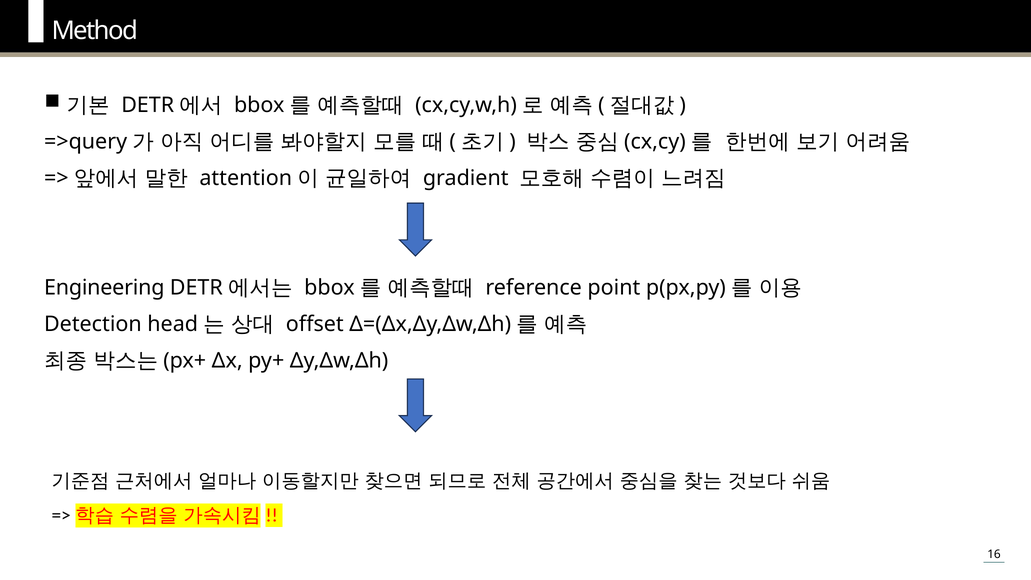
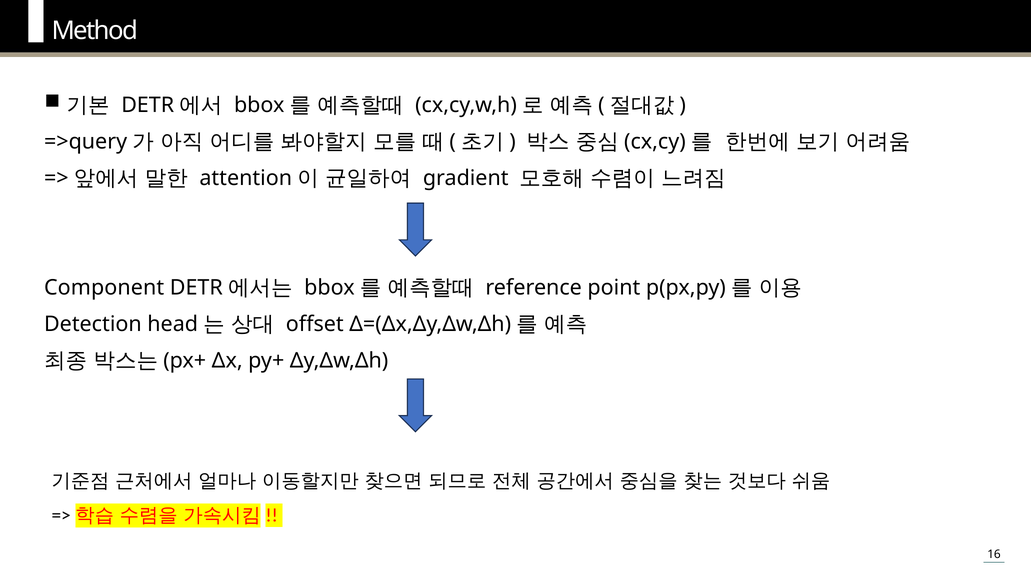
Engineering: Engineering -> Component (104, 288)
